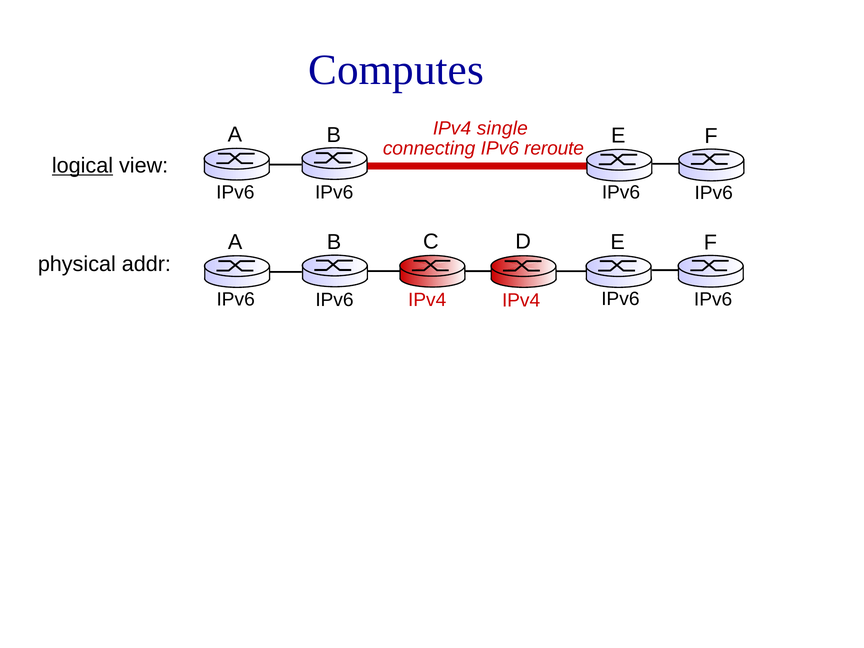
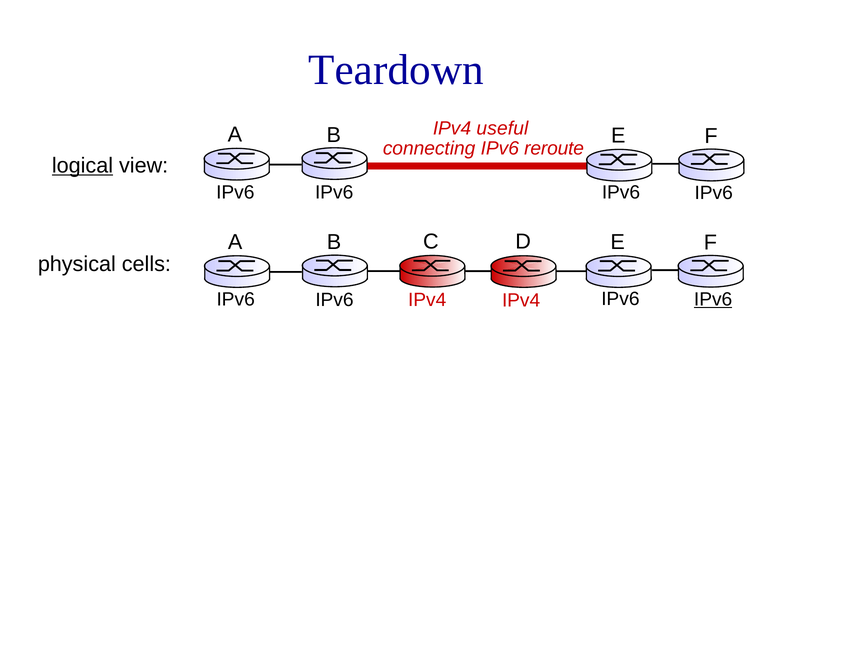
Computes: Computes -> Teardown (396, 70)
single: single -> useful (502, 129)
addr: addr -> cells (146, 264)
IPv6 underline: none -> present (713, 299)
